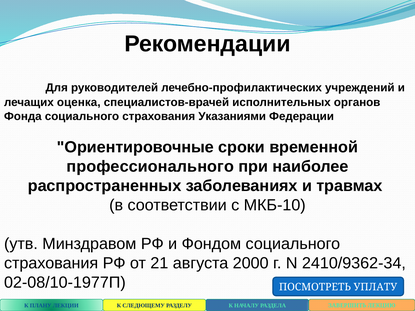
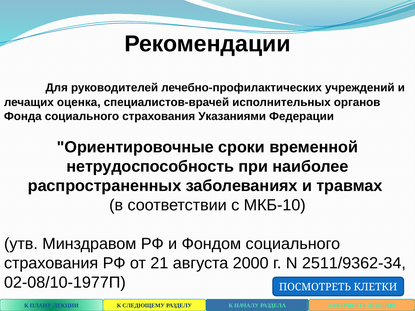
профессионального: профессионального -> нетрудоспособность (150, 167)
2410/9362-34: 2410/9362-34 -> 2511/9362-34 (354, 263)
УПЛАТУ: УПЛАТУ -> КЛЕТКИ (375, 287)
